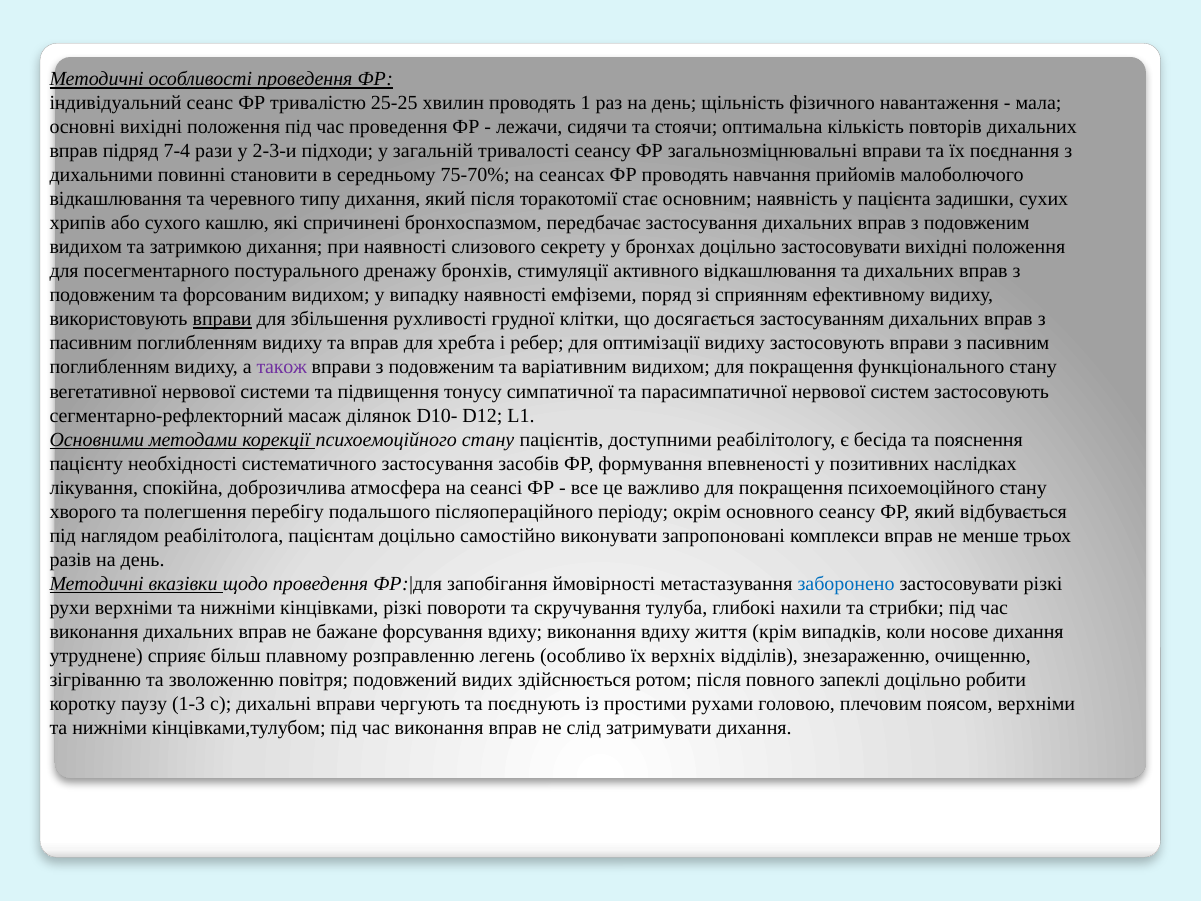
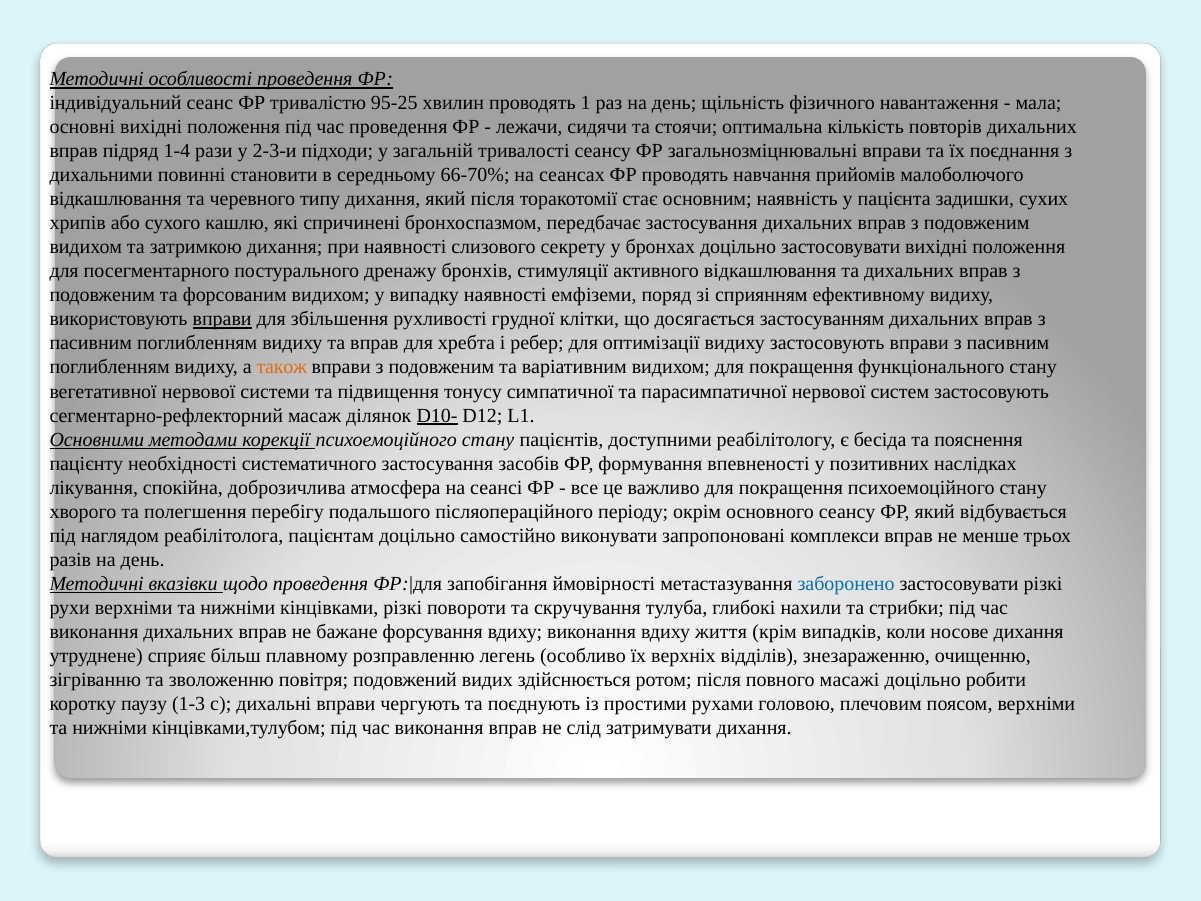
25-25: 25-25 -> 95-25 (394, 103)
7-4: 7-4 -> 1-4 (177, 151)
75-70%: 75-70% -> 66-70% (475, 175)
також colour: purple -> orange (282, 367)
D10- underline: none -> present (437, 415)
запеклі: запеклі -> масажі (850, 680)
